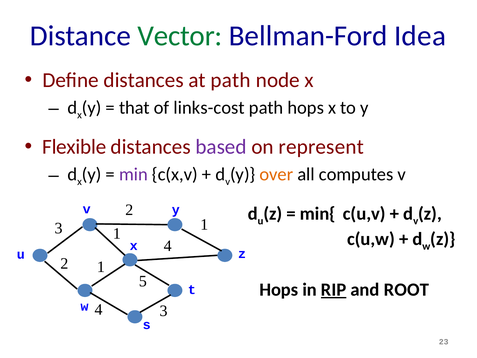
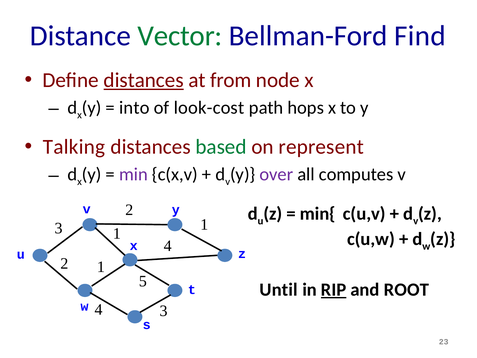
Idea: Idea -> Find (420, 36)
distances underline: none -> present (144, 80)
at path: path -> from (231, 80)
that: that -> into (134, 108)
links-cost: links-cost -> look-cost (209, 108)
Flexible: Flexible -> Talking (74, 147)
based colour: purple -> green (221, 147)
over colour: orange -> purple (276, 174)
Hops: Hops -> Until (279, 290)
